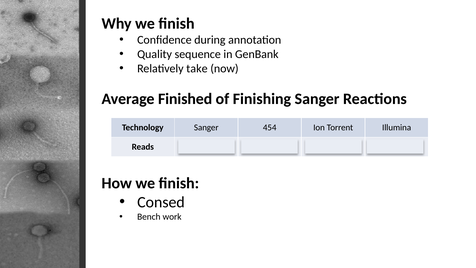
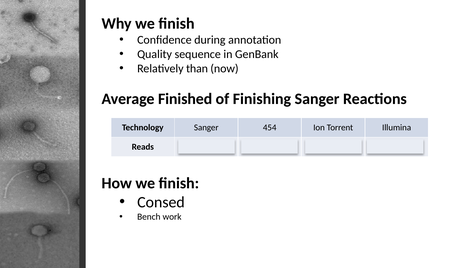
take: take -> than (197, 69)
